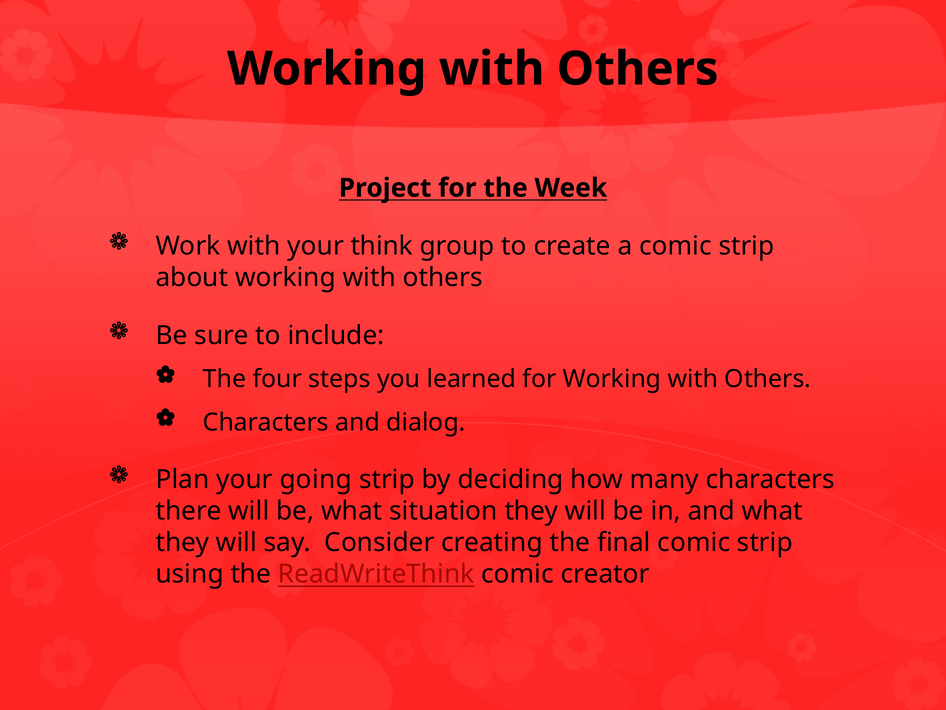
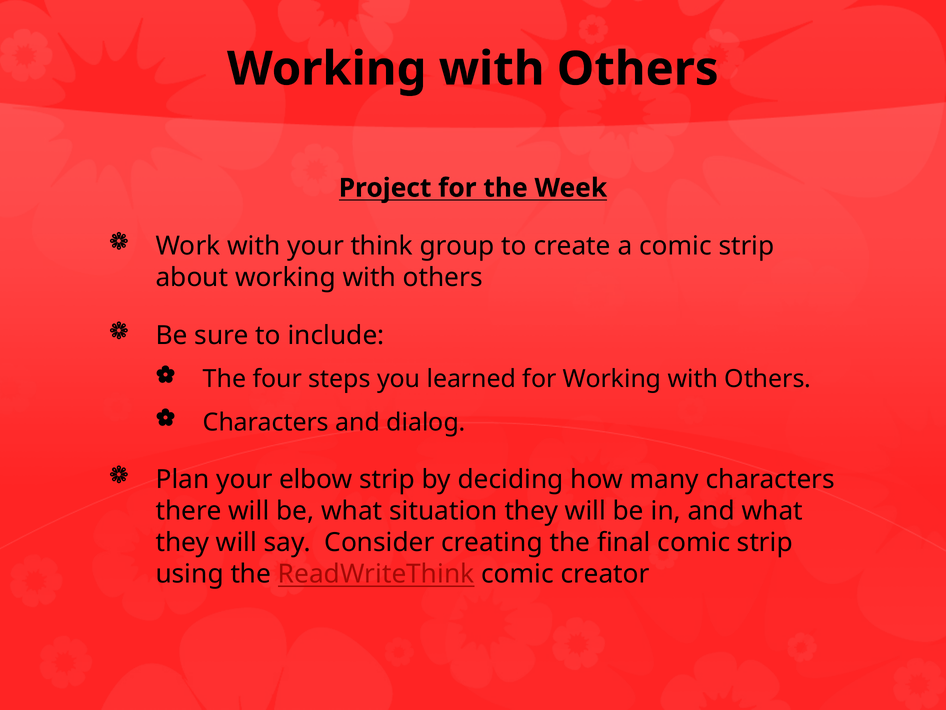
going: going -> elbow (316, 479)
